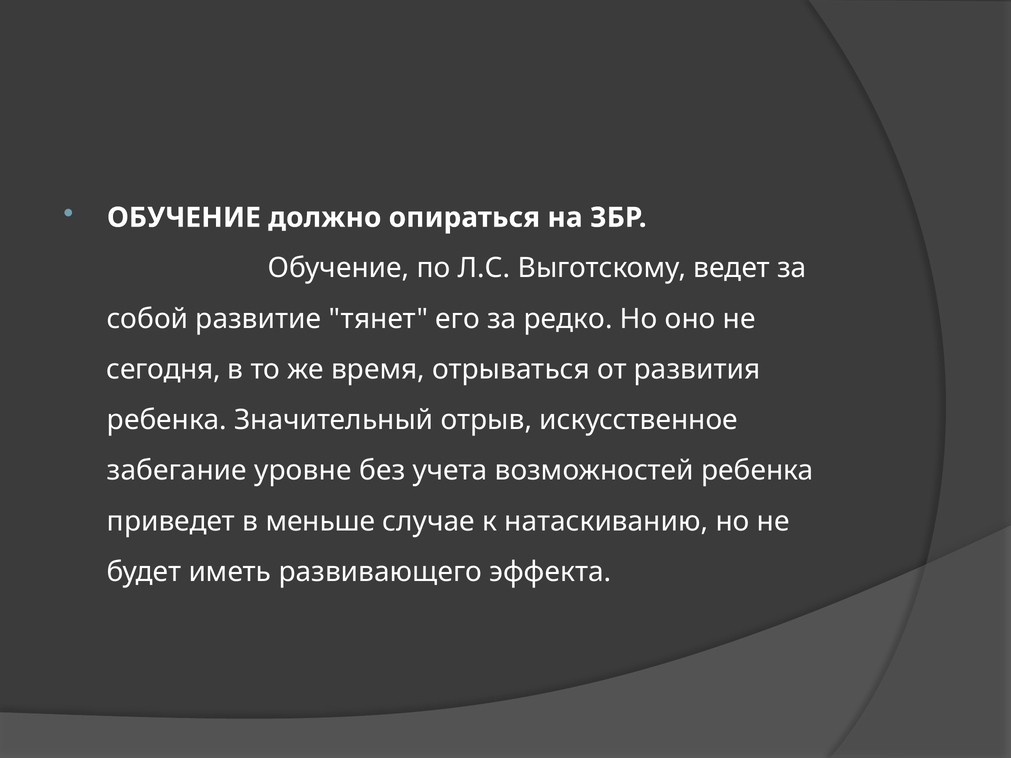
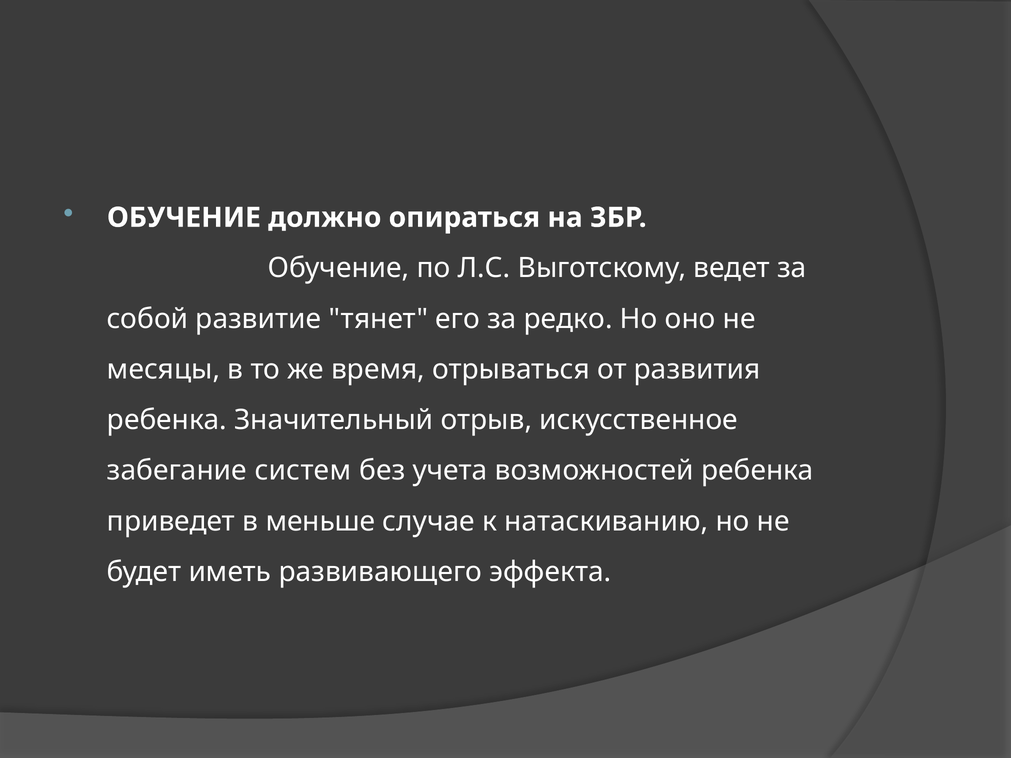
сегодня: сегодня -> месяцы (164, 370)
уровне: уровне -> систем (303, 471)
